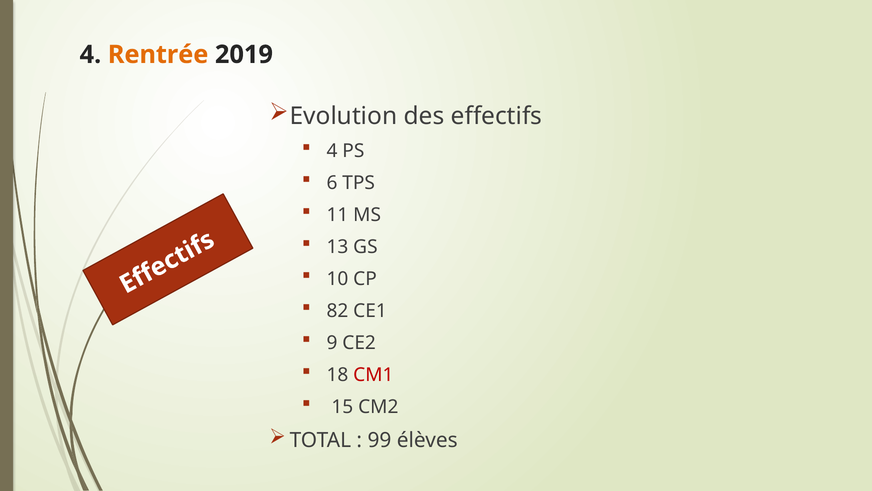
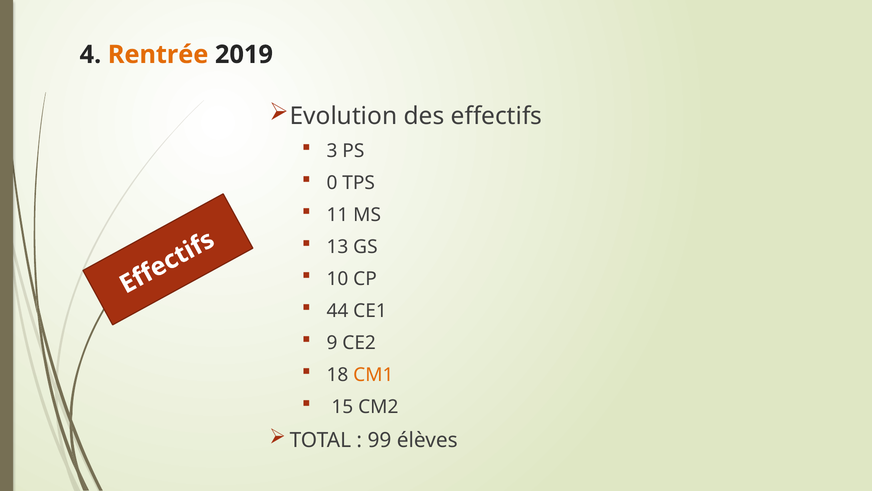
4: 4 -> 3 (332, 151)
6: 6 -> 0 (332, 183)
82: 82 -> 44 (337, 311)
CM1 colour: red -> orange (373, 375)
